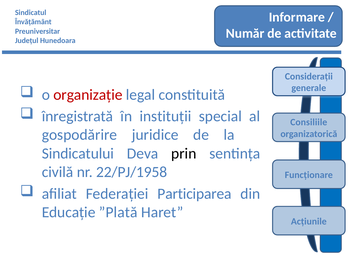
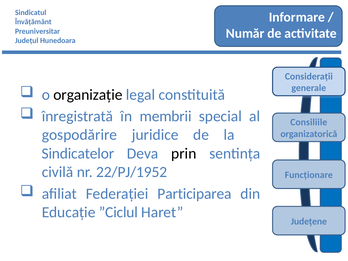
organizație colour: red -> black (88, 95)
instituții: instituții -> membrii (166, 116)
Sindicatului: Sindicatului -> Sindicatelor (78, 153)
22/PJ/1958: 22/PJ/1958 -> 22/PJ/1952 (132, 172)
”Plată: ”Plată -> ”Ciclul (118, 212)
Acțiunile: Acțiunile -> Județene (309, 221)
